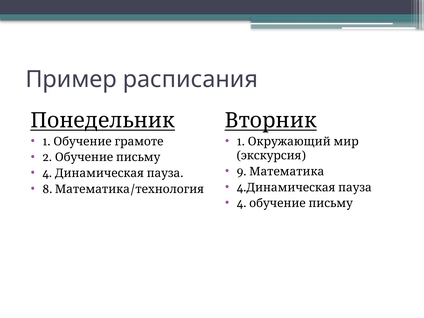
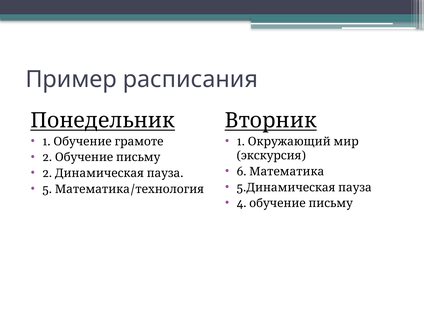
9: 9 -> 6 (242, 172)
4: 4 -> 2 (47, 173)
4: 4 -> 5 (241, 187)
8: 8 -> 5 (47, 189)
